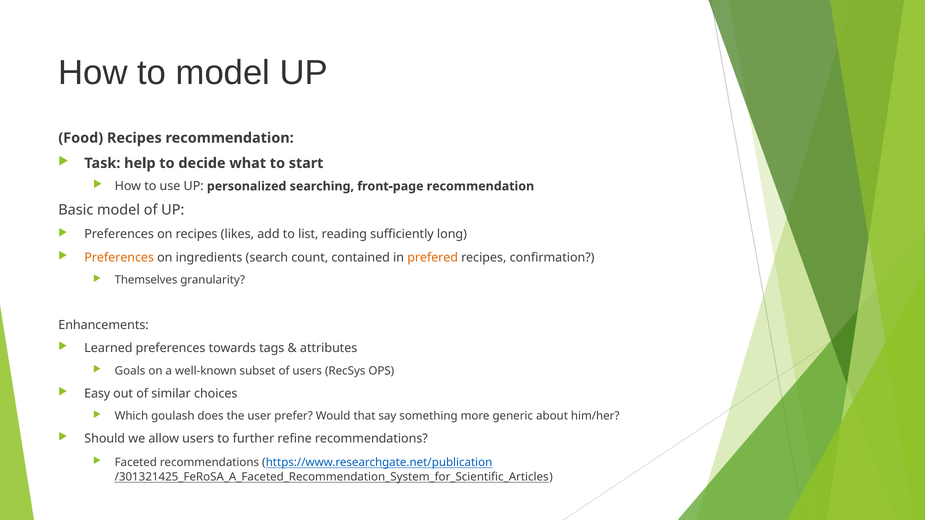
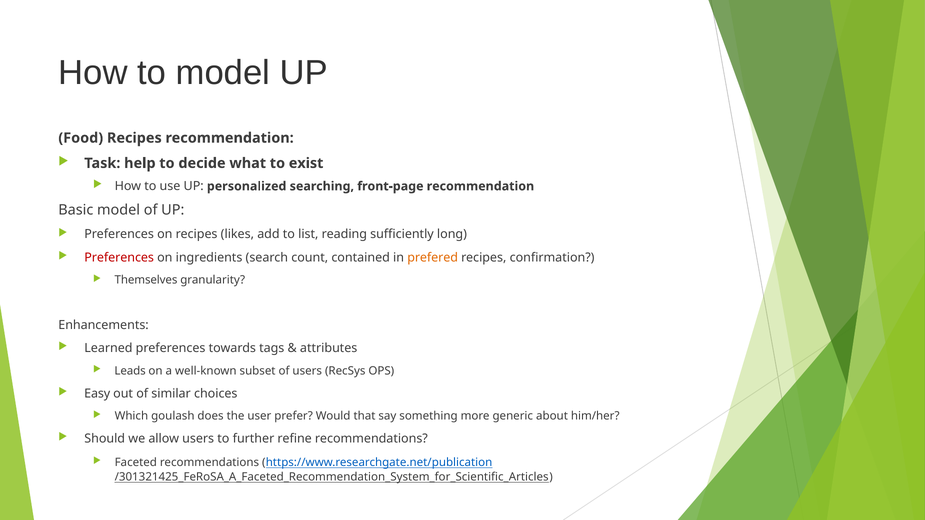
start: start -> exist (306, 163)
Preferences colour: orange -> red (119, 258)
Goals: Goals -> Leads (130, 371)
